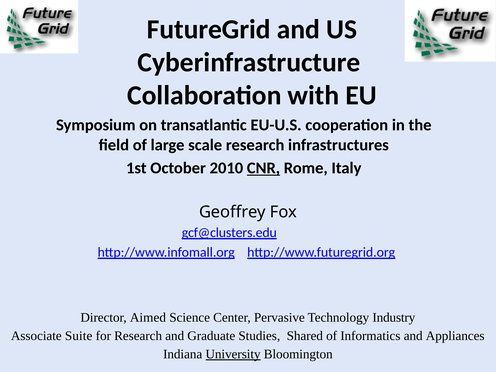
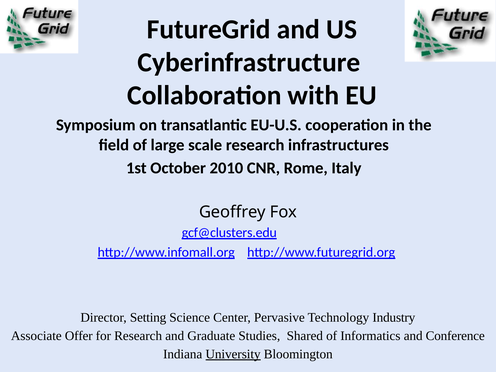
CNR underline: present -> none (263, 168)
Aimed: Aimed -> Setting (148, 318)
Suite: Suite -> Offer (79, 336)
Appliances: Appliances -> Conference (455, 336)
